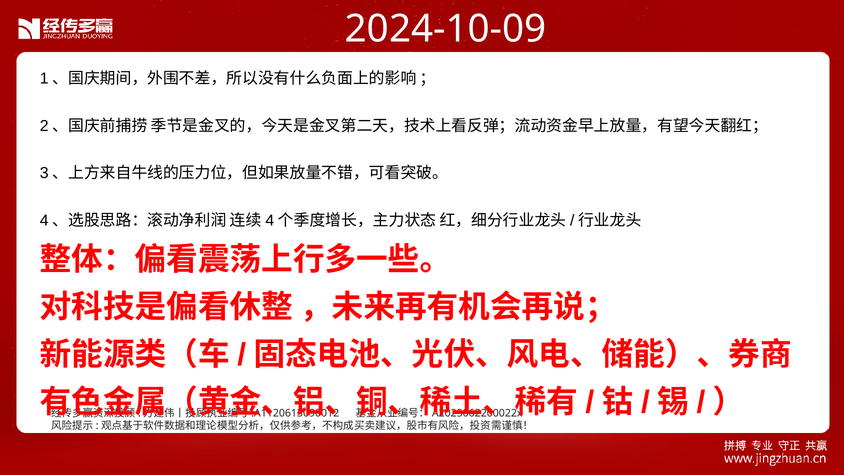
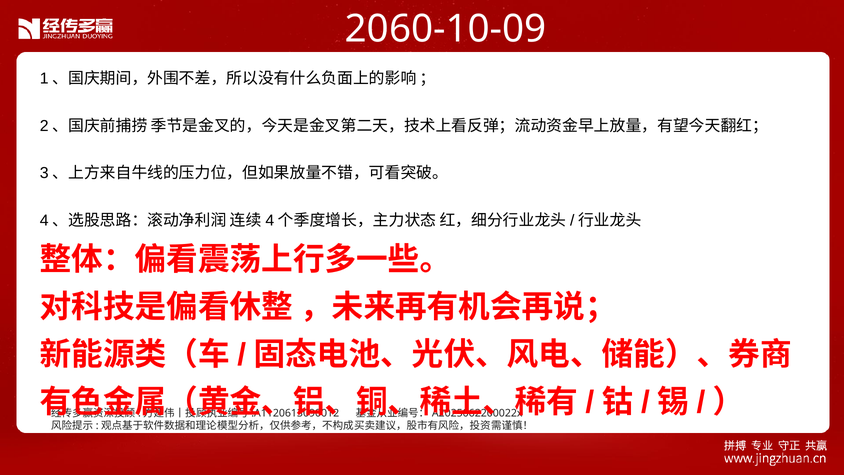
2024-10-09: 2024-10-09 -> 2060-10-09 (446, 29)
